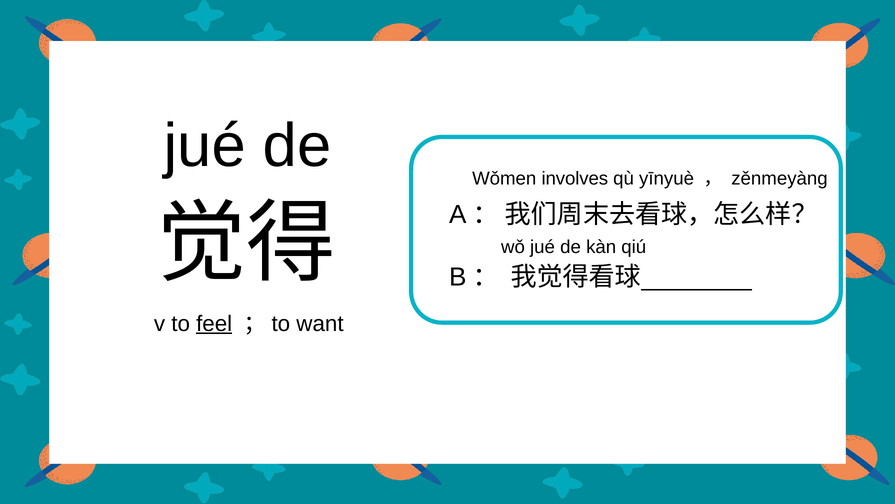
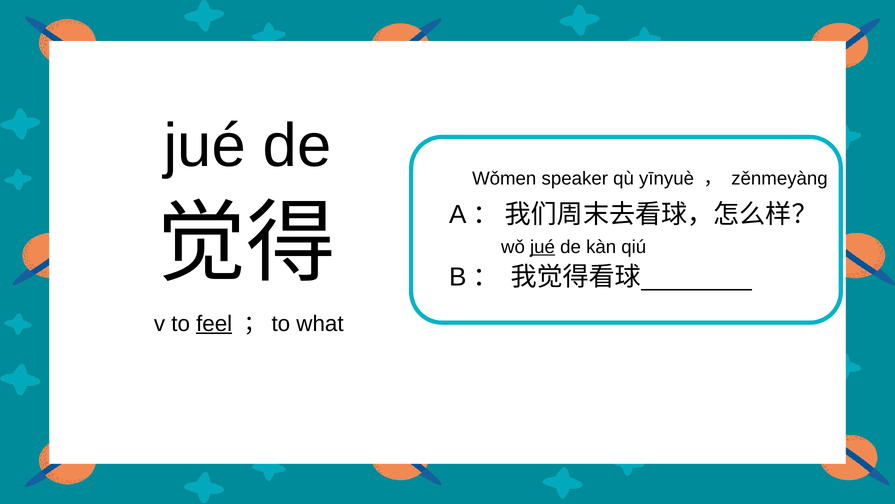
involves: involves -> speaker (575, 178)
jué underline: none -> present (542, 247)
want: want -> what (320, 323)
